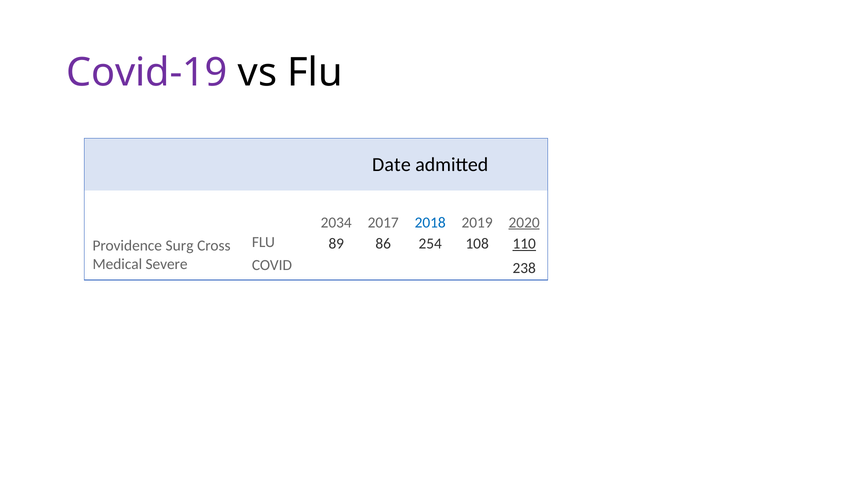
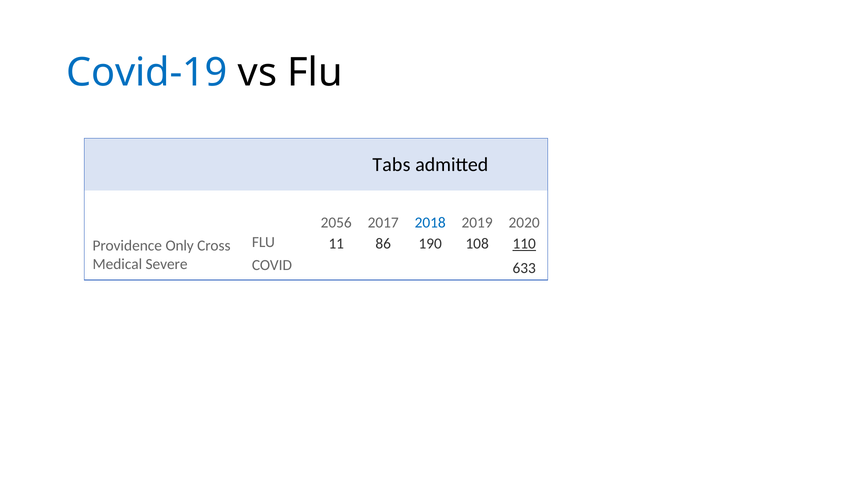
Covid-19 colour: purple -> blue (147, 73)
Date: Date -> Tabs (391, 164)
2034: 2034 -> 2056 (336, 222)
2020 underline: present -> none (524, 222)
89: 89 -> 11 (336, 244)
254: 254 -> 190 (430, 244)
Surg: Surg -> Only (180, 245)
238: 238 -> 633 (524, 268)
